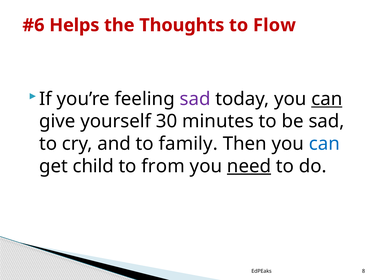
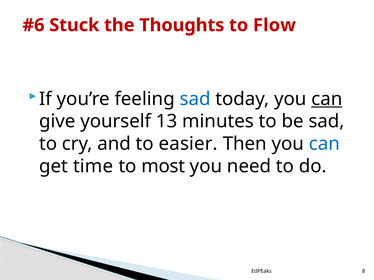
Helps: Helps -> Stuck (74, 25)
sad colour: purple -> blue (195, 99)
30: 30 -> 13 (167, 122)
family: family -> easier (188, 144)
child: child -> time (93, 166)
from: from -> most (163, 166)
need underline: present -> none (249, 166)
